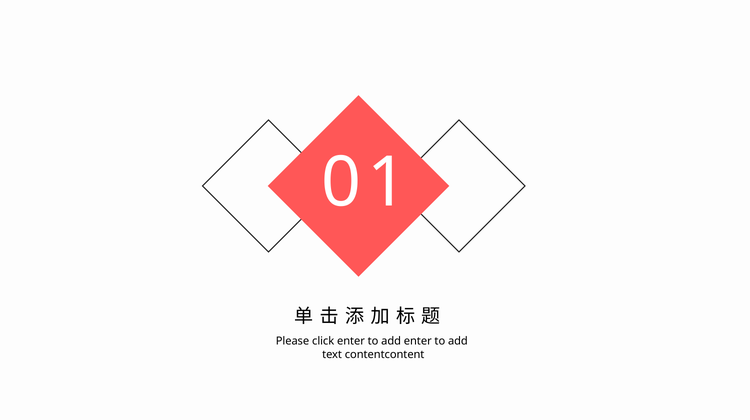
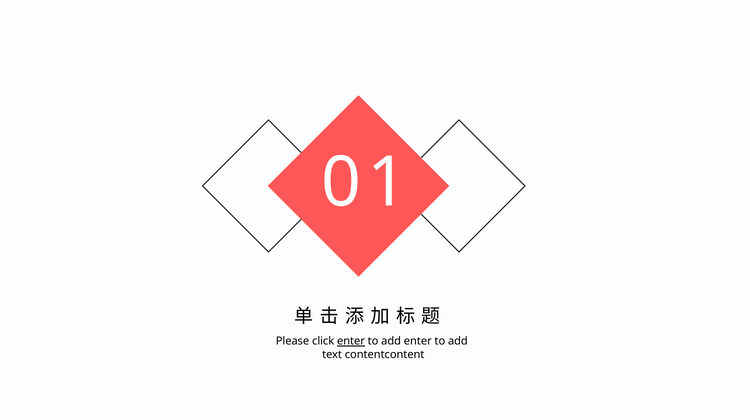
enter underline: none -> present (351, 341)
